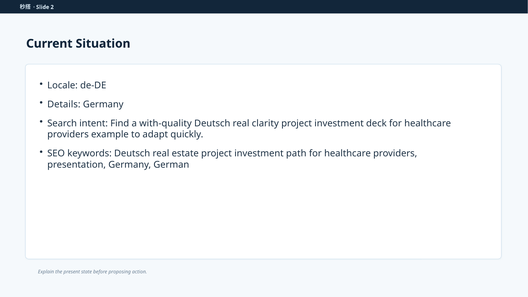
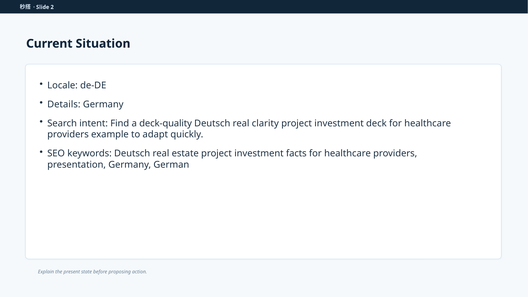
with-quality: with-quality -> deck-quality (166, 123)
path: path -> facts (296, 153)
